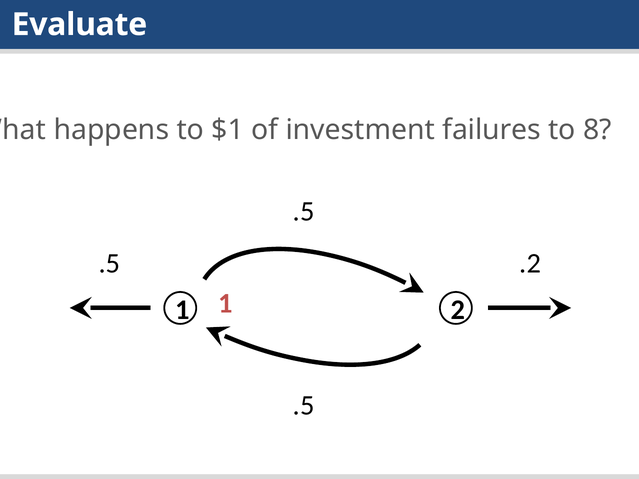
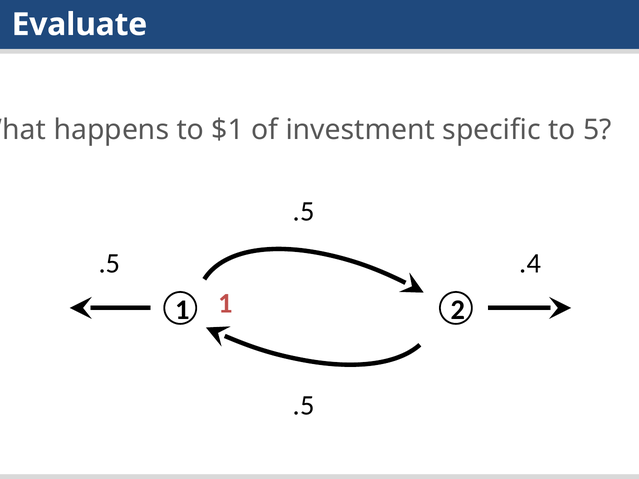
failures: failures -> specific (492, 130)
8: 8 -> 5 (597, 130)
.2: .2 -> .4 (530, 263)
